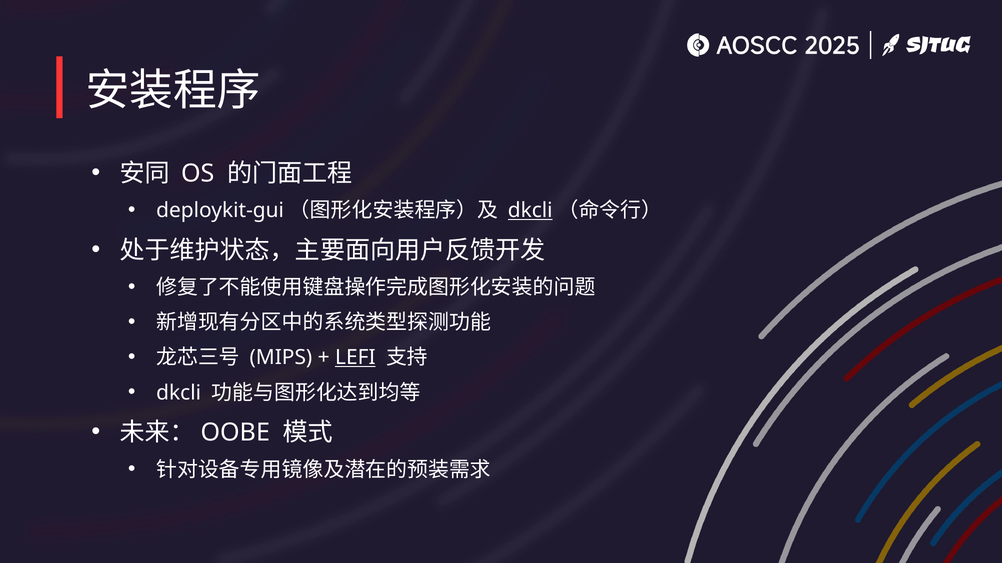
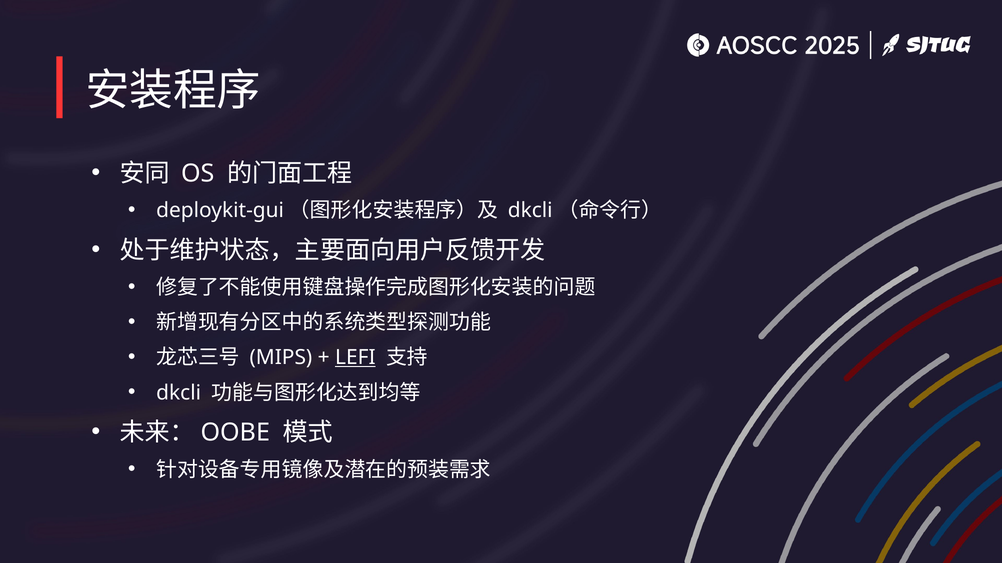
dkcli underline: present -> none (530, 211)
